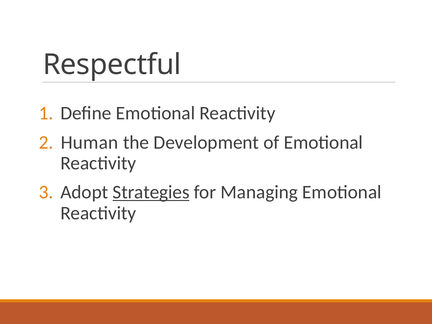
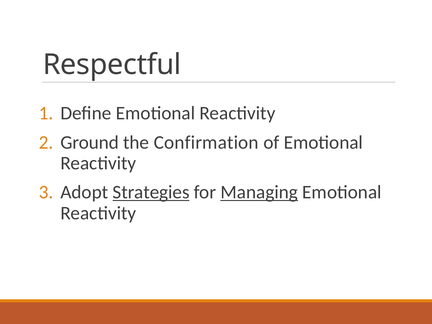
Human: Human -> Ground (90, 142)
Development: Development -> Confirmation (206, 142)
Managing underline: none -> present (259, 192)
